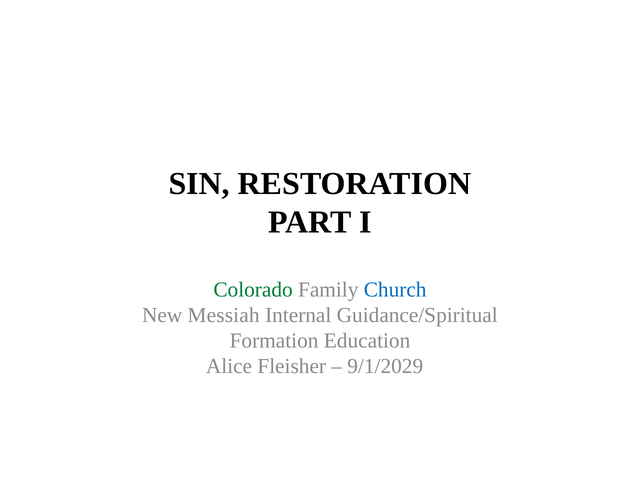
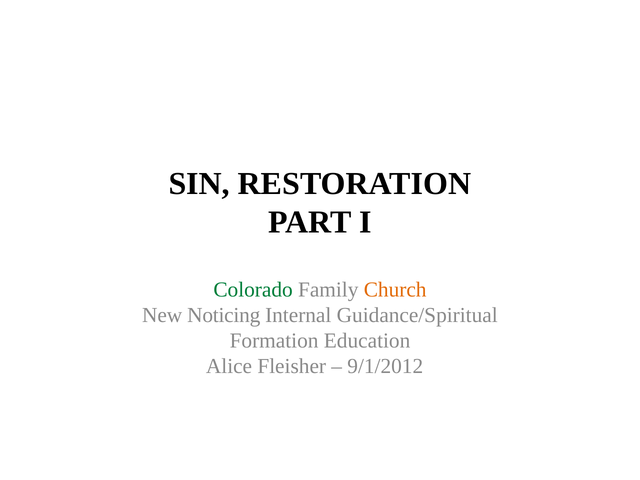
Church colour: blue -> orange (395, 289)
Messiah: Messiah -> Noticing (224, 315)
9/1/2029: 9/1/2029 -> 9/1/2012 (385, 366)
